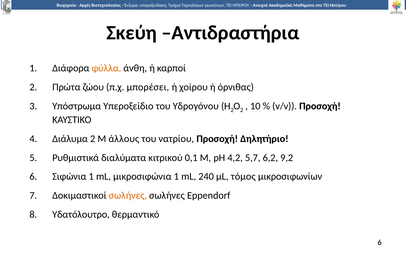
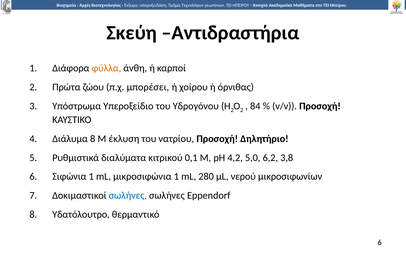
10: 10 -> 84 (255, 106)
Διάλυμα 2: 2 -> 8 (93, 139)
άλλους: άλλους -> έκλυση (124, 139)
5,7: 5,7 -> 5,0 (253, 157)
9,2: 9,2 -> 3,8 (287, 157)
240: 240 -> 280 (206, 176)
τόμος: τόμος -> νερού (243, 176)
σωλήνες colour: orange -> blue (128, 195)
